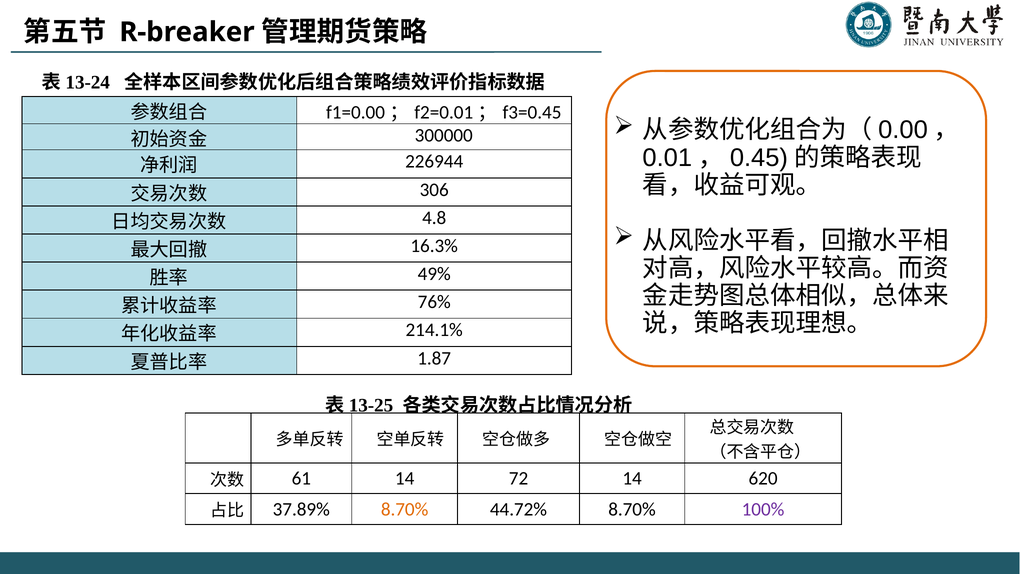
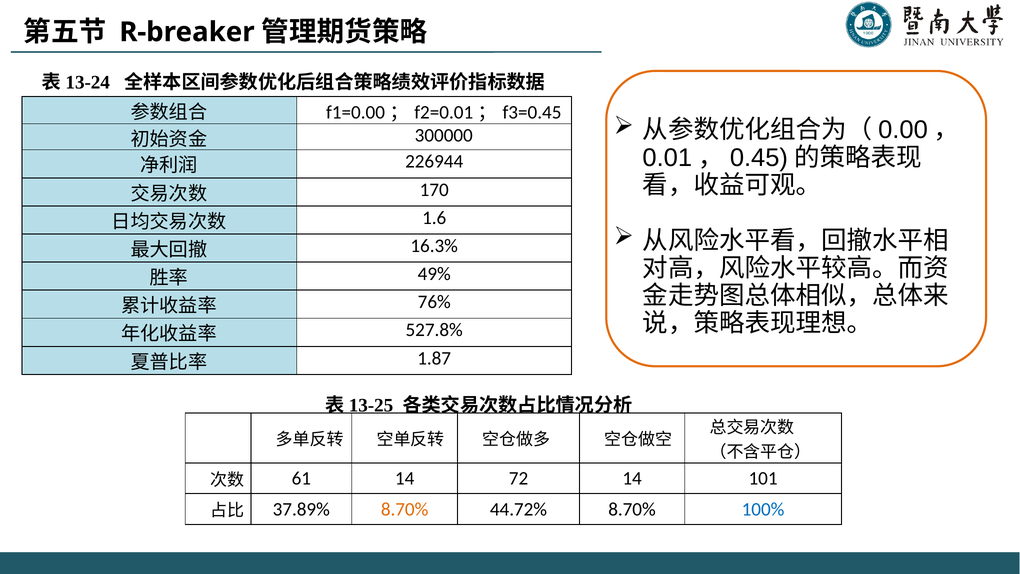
306: 306 -> 170 (434, 190)
4.8: 4.8 -> 1.6 (434, 218)
214.1%: 214.1% -> 527.8% (434, 330)
620: 620 -> 101 (763, 478)
100% colour: purple -> blue (763, 509)
